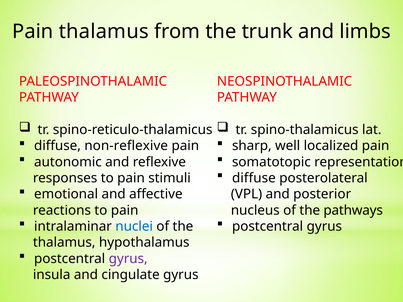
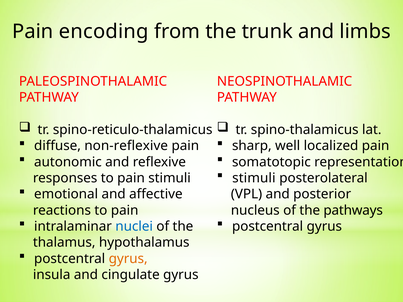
Pain thalamus: thalamus -> encoding (104, 32)
diffuse: diffuse -> stimuli (254, 178)
gyrus colour: purple -> orange (128, 259)
